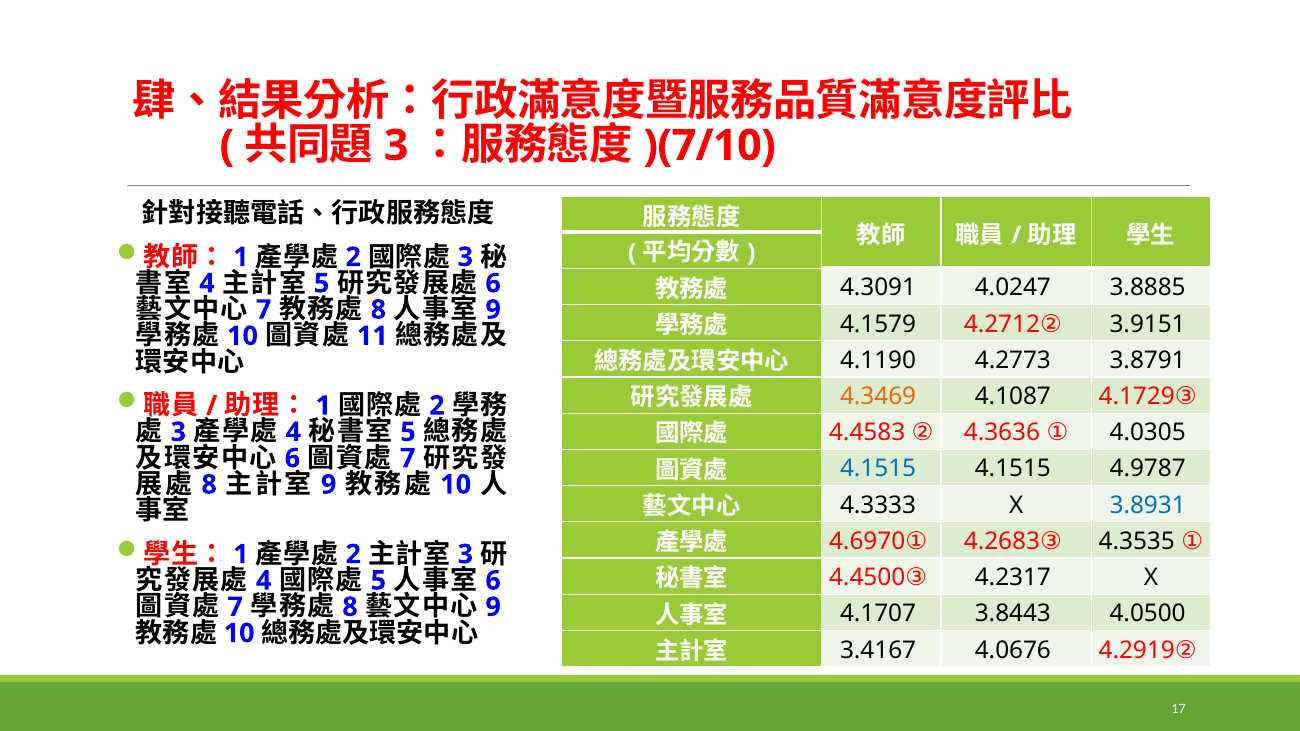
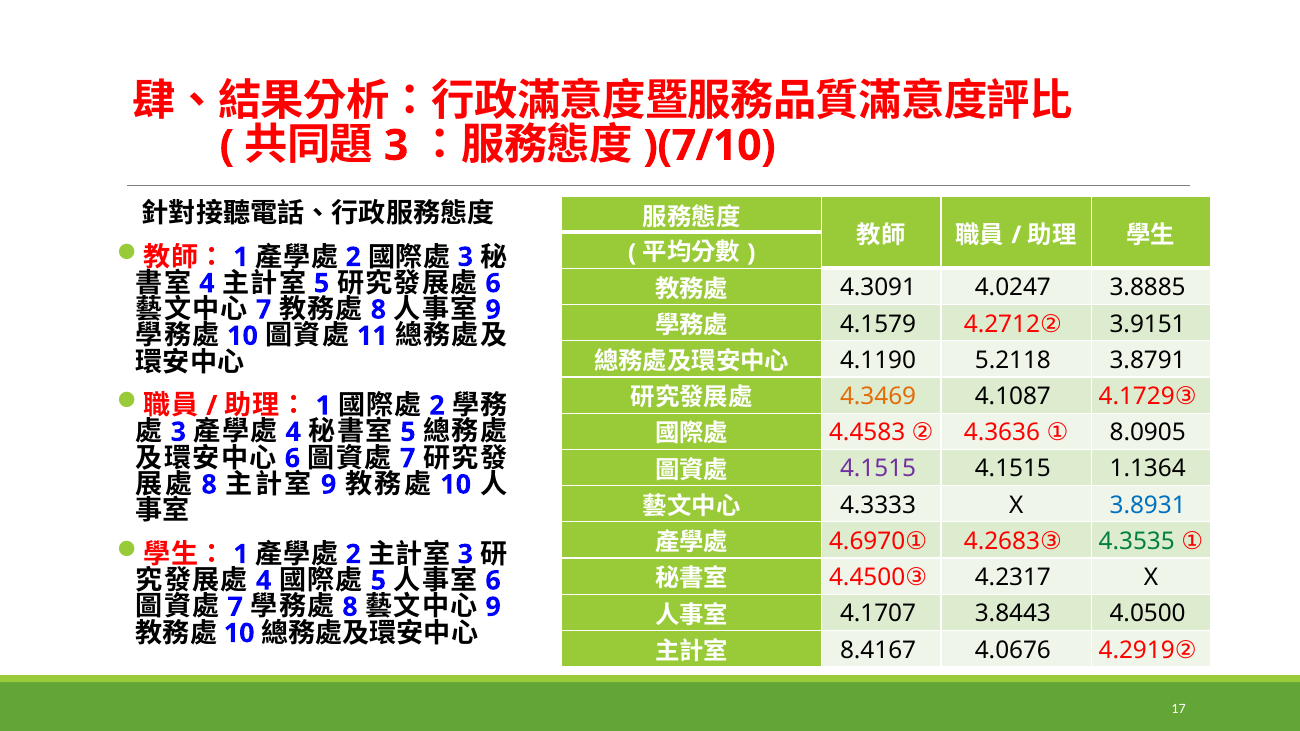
4.2773: 4.2773 -> 5.2118 (1013, 360)
4.0305: 4.0305 -> 8.0905 (1148, 433)
4.1515 colour: blue -> purple (878, 469)
4.9787: 4.9787 -> 1.1364 (1148, 469)
4.3535 colour: black -> green (1137, 541)
3.4167: 3.4167 -> 8.4167 (878, 650)
